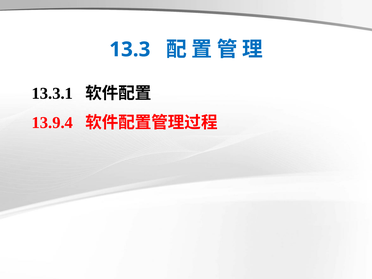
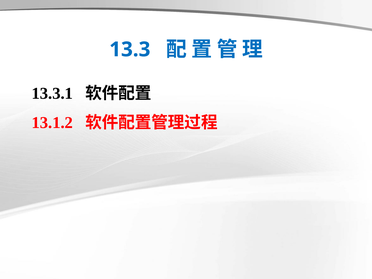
13.9.4: 13.9.4 -> 13.1.2 (52, 123)
